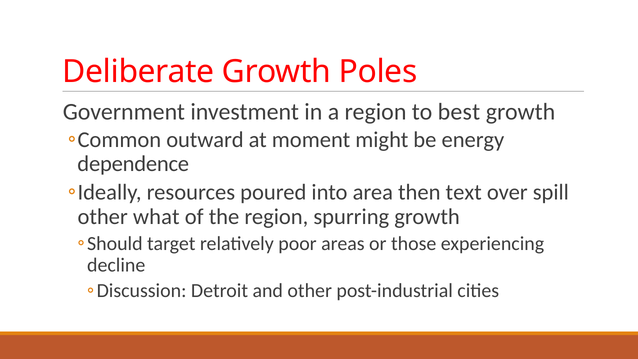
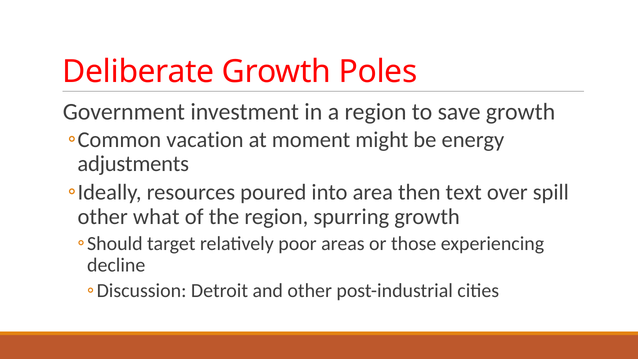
best: best -> save (459, 112)
outward: outward -> vacation (205, 140)
dependence: dependence -> adjustments (133, 164)
